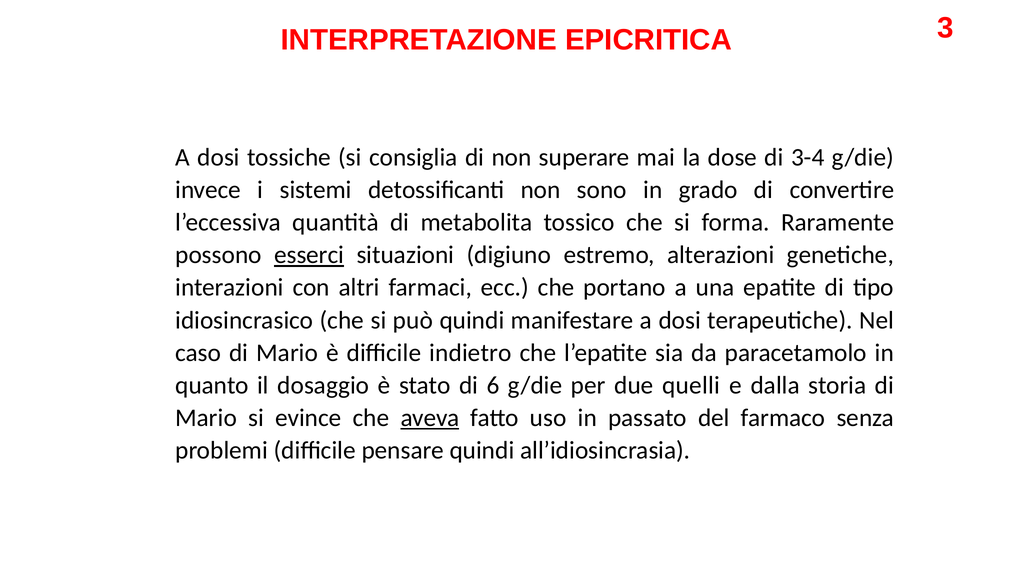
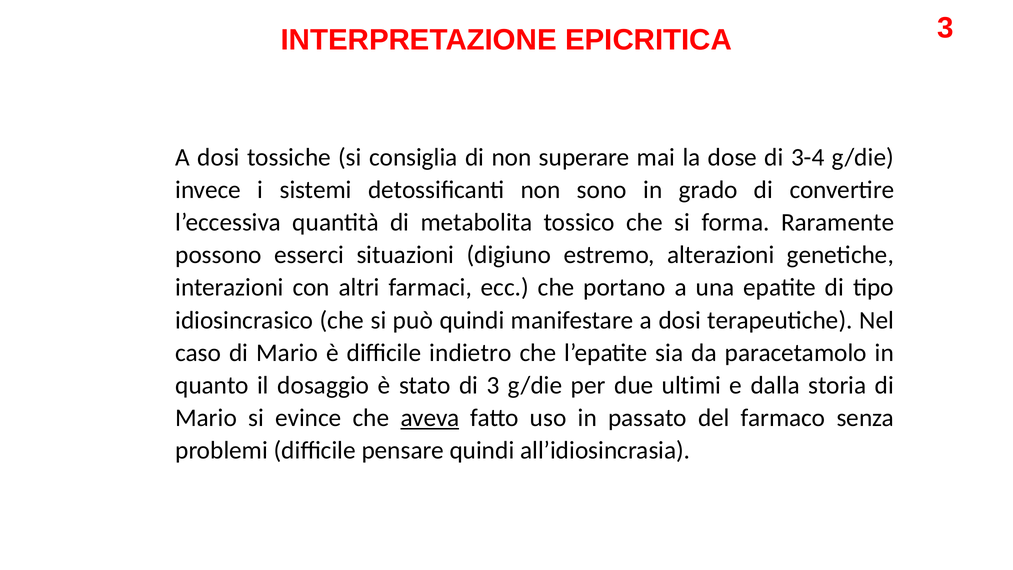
esserci underline: present -> none (309, 255)
di 6: 6 -> 3 (493, 385)
quelli: quelli -> ultimi (691, 385)
